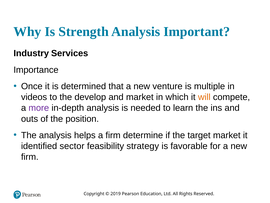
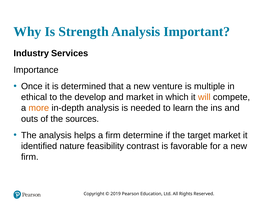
videos: videos -> ethical (34, 97)
more colour: purple -> orange (39, 108)
position: position -> sources (82, 119)
sector: sector -> nature (72, 146)
strategy: strategy -> contrast (143, 146)
